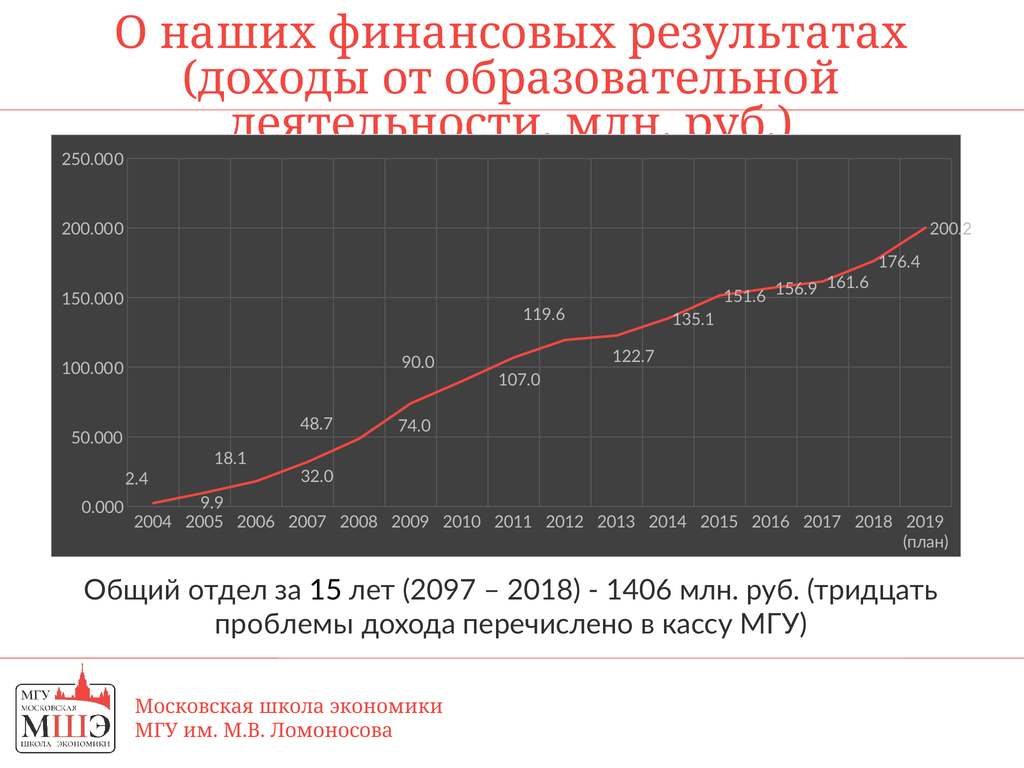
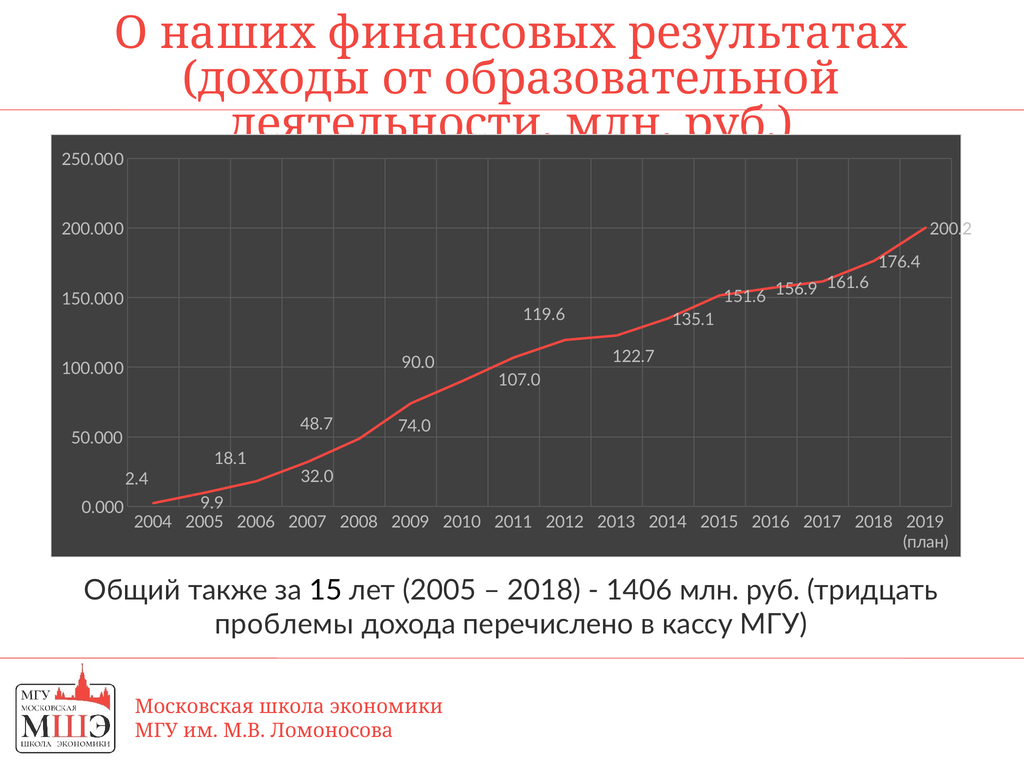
отдел: отдел -> также (228, 590)
лет 2097: 2097 -> 2005 (439, 590)
